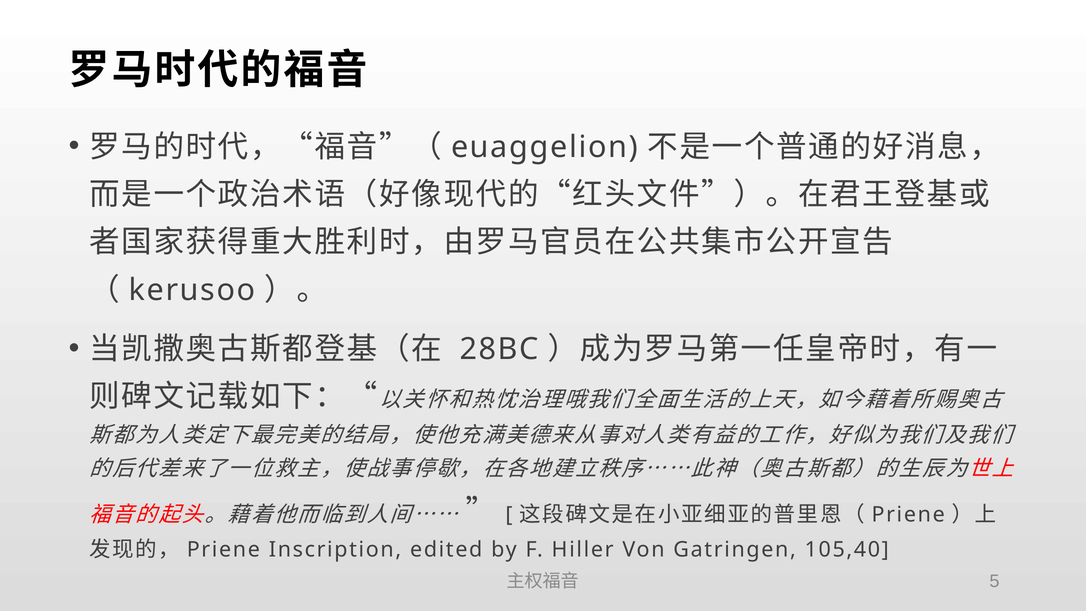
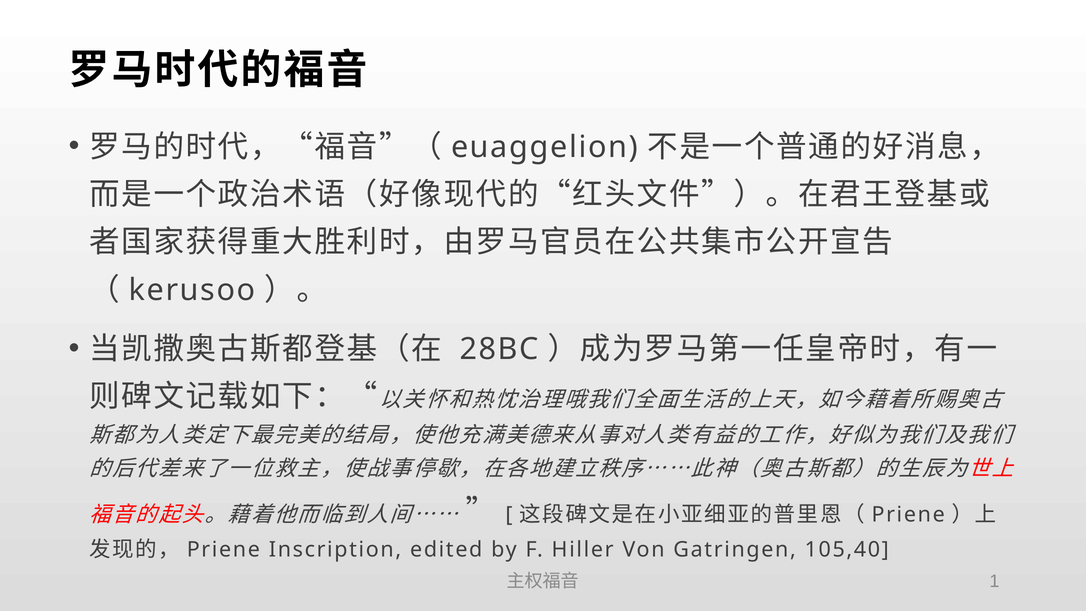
5: 5 -> 1 (994, 581)
